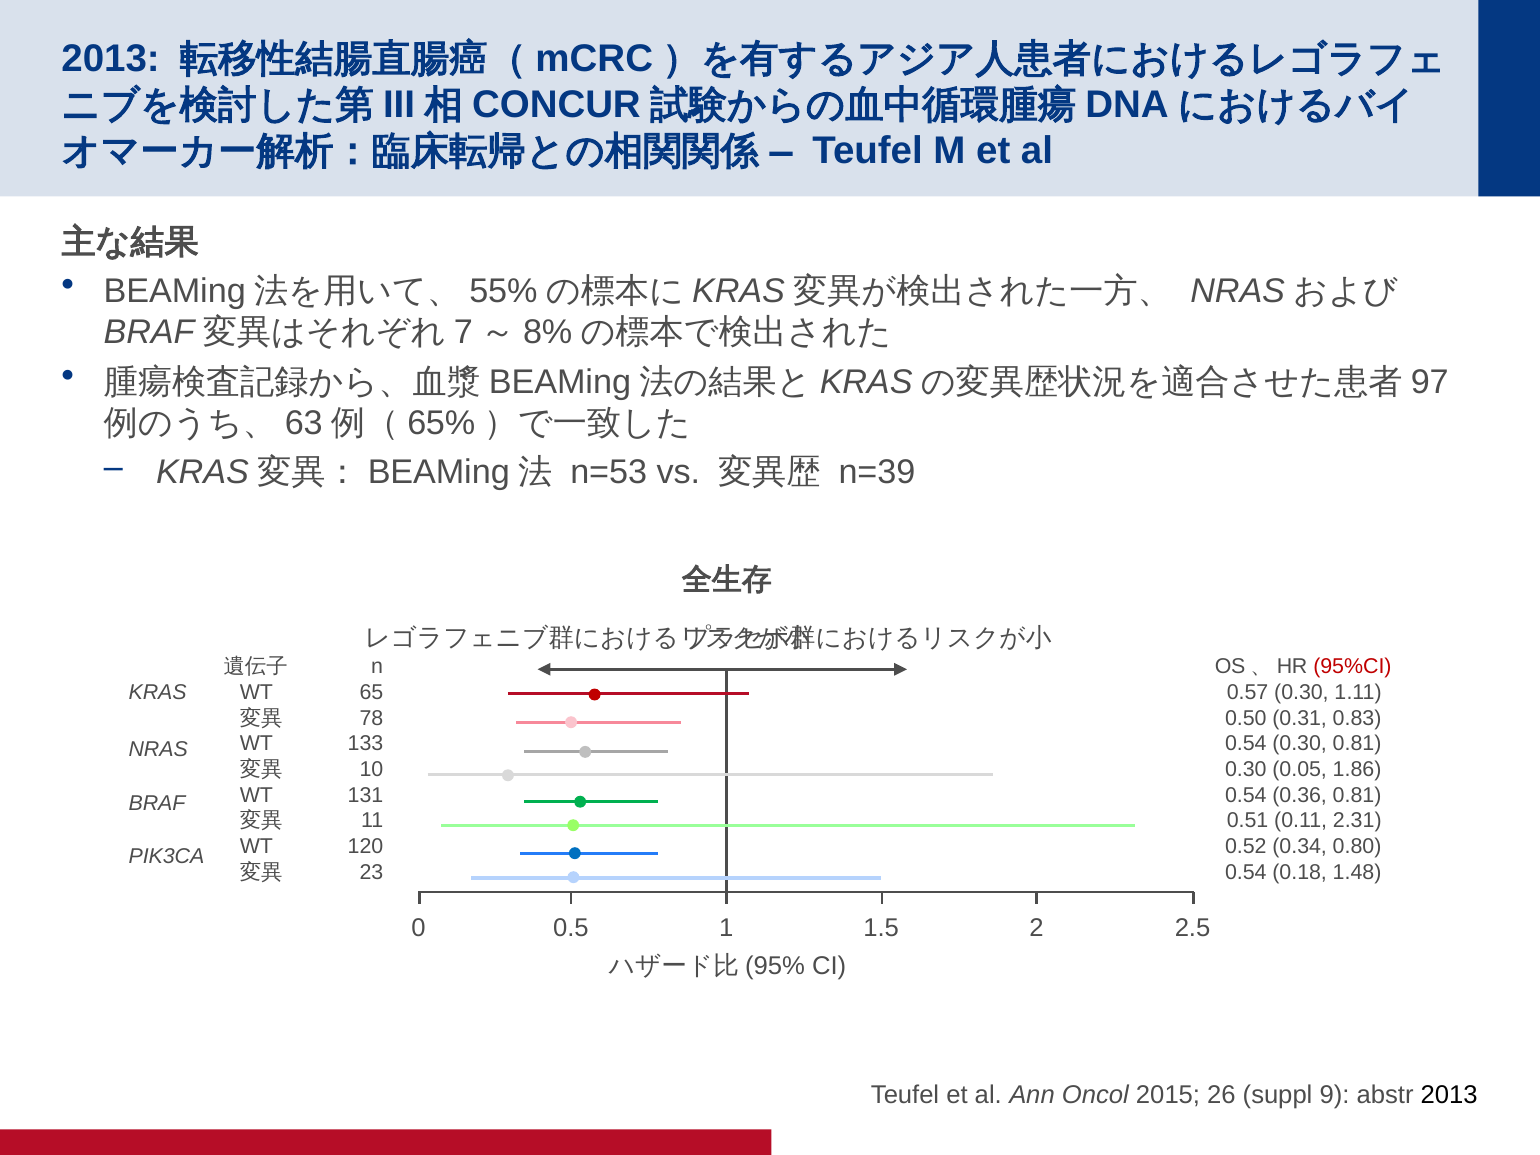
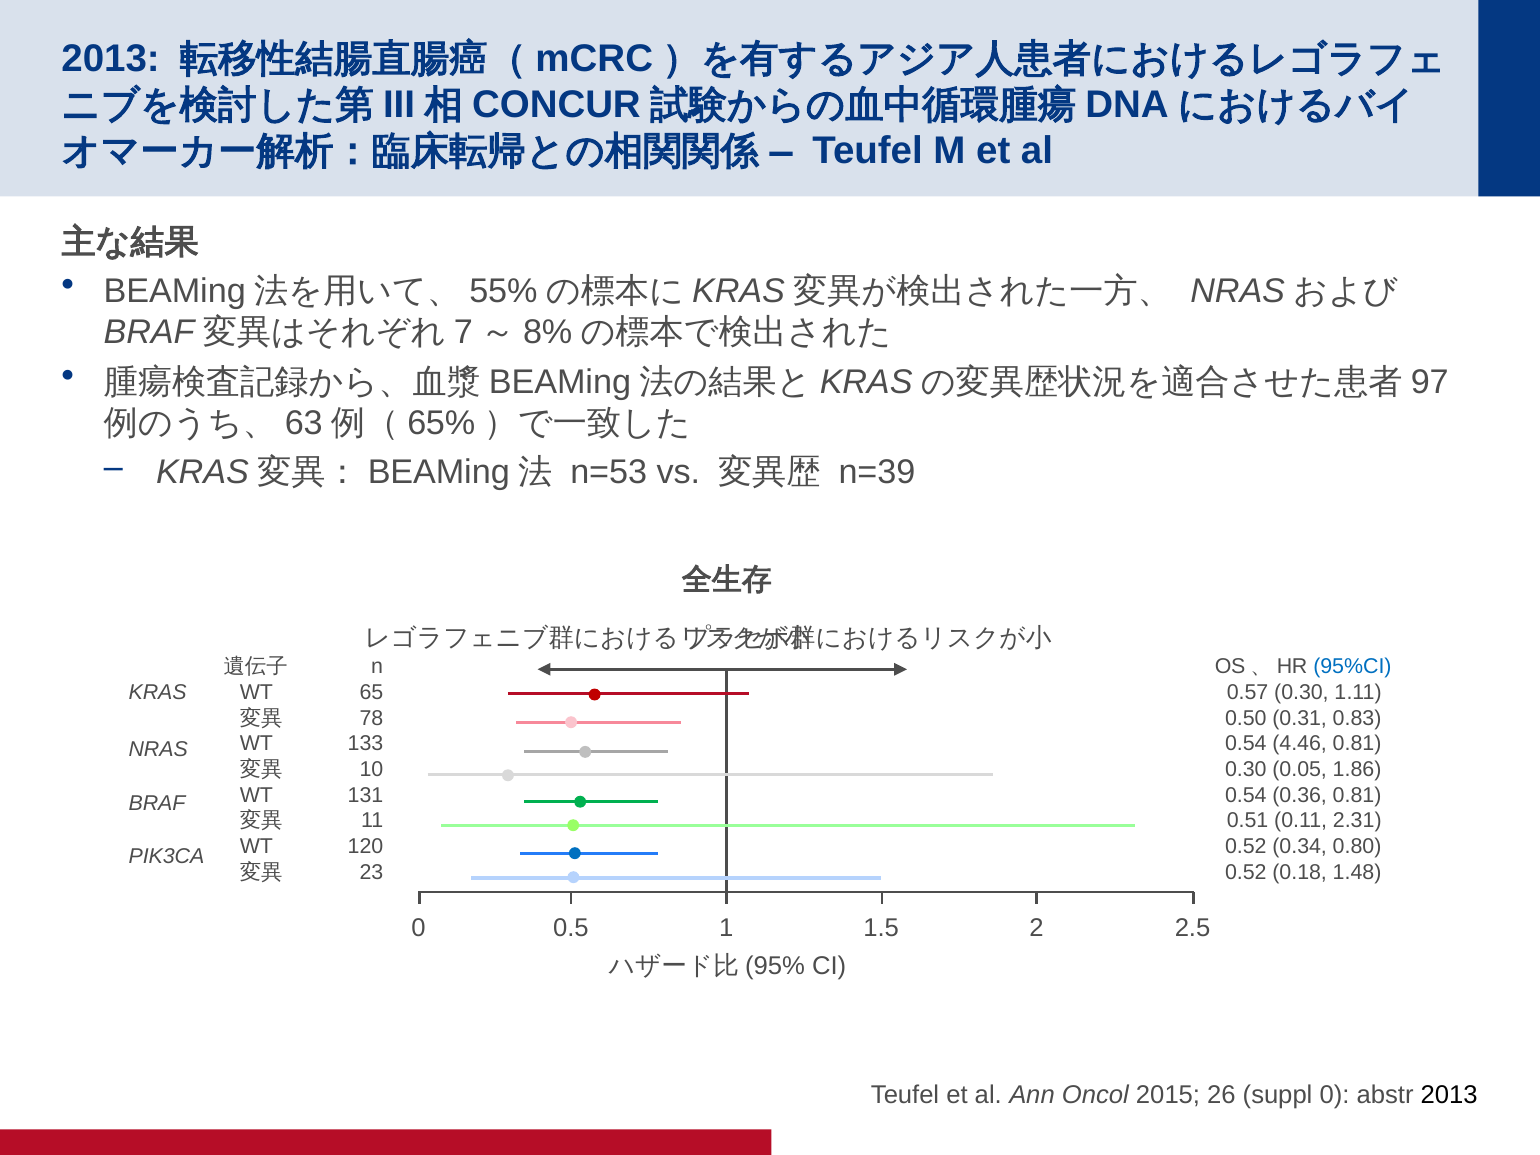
95%CI colour: red -> blue (1352, 667)
0.54 0.30: 0.30 -> 4.46 (1300, 744)
0.54: 0.54 -> 0.52 (1246, 872)
suppl 9: 9 -> 0 (1334, 1095)
